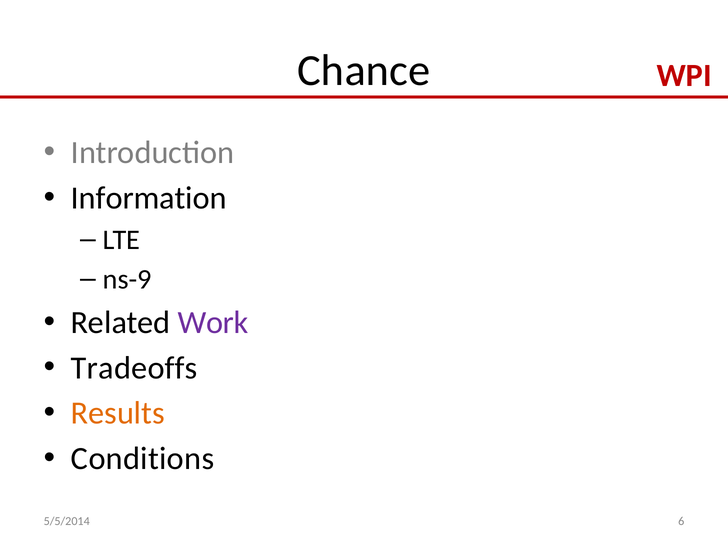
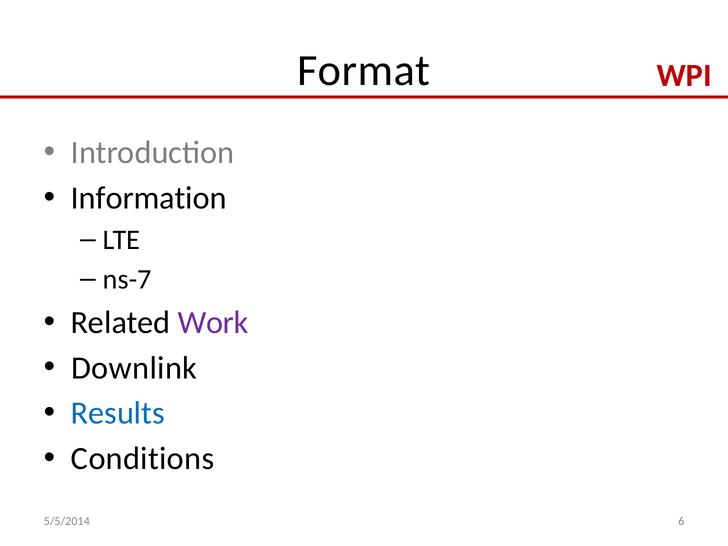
Chance: Chance -> Format (364, 70)
ns-9: ns-9 -> ns-7 (127, 279)
Tradeoffs: Tradeoffs -> Downlink (134, 368)
Results colour: orange -> blue (118, 413)
